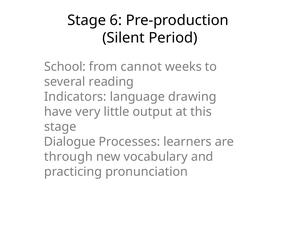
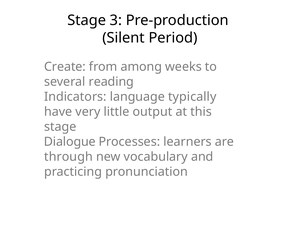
6: 6 -> 3 (116, 20)
School: School -> Create (65, 67)
cannot: cannot -> among (141, 67)
drawing: drawing -> typically (192, 97)
